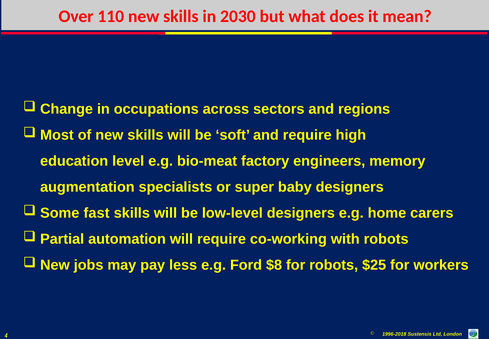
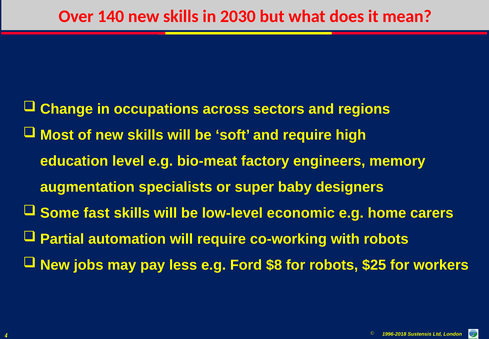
110: 110 -> 140 (111, 16)
low-level designers: designers -> economic (301, 213)
